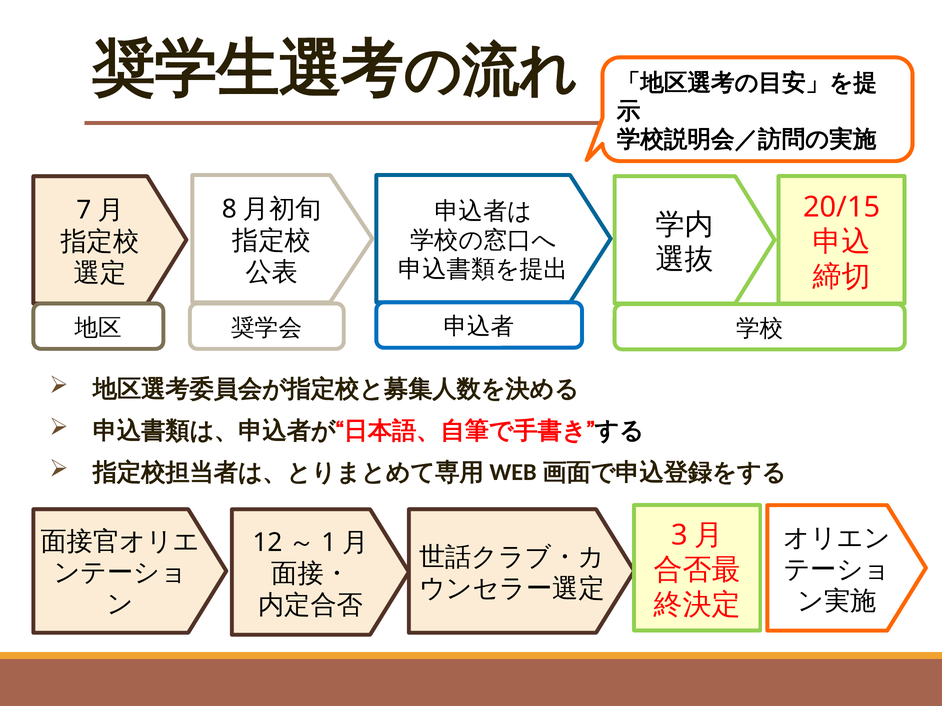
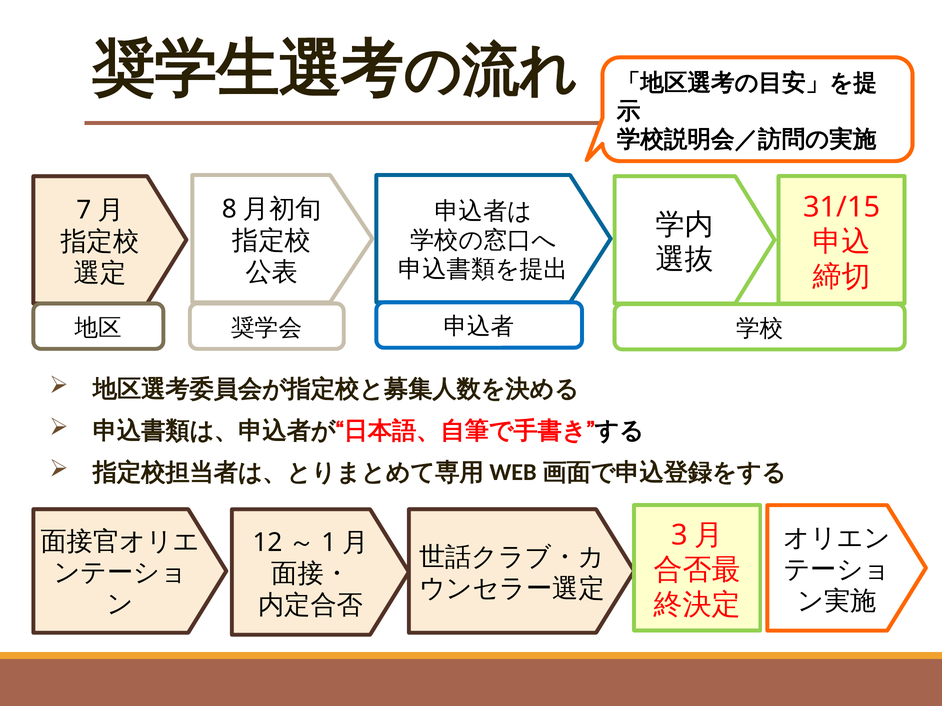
20/15: 20/15 -> 31/15 (842, 207)
